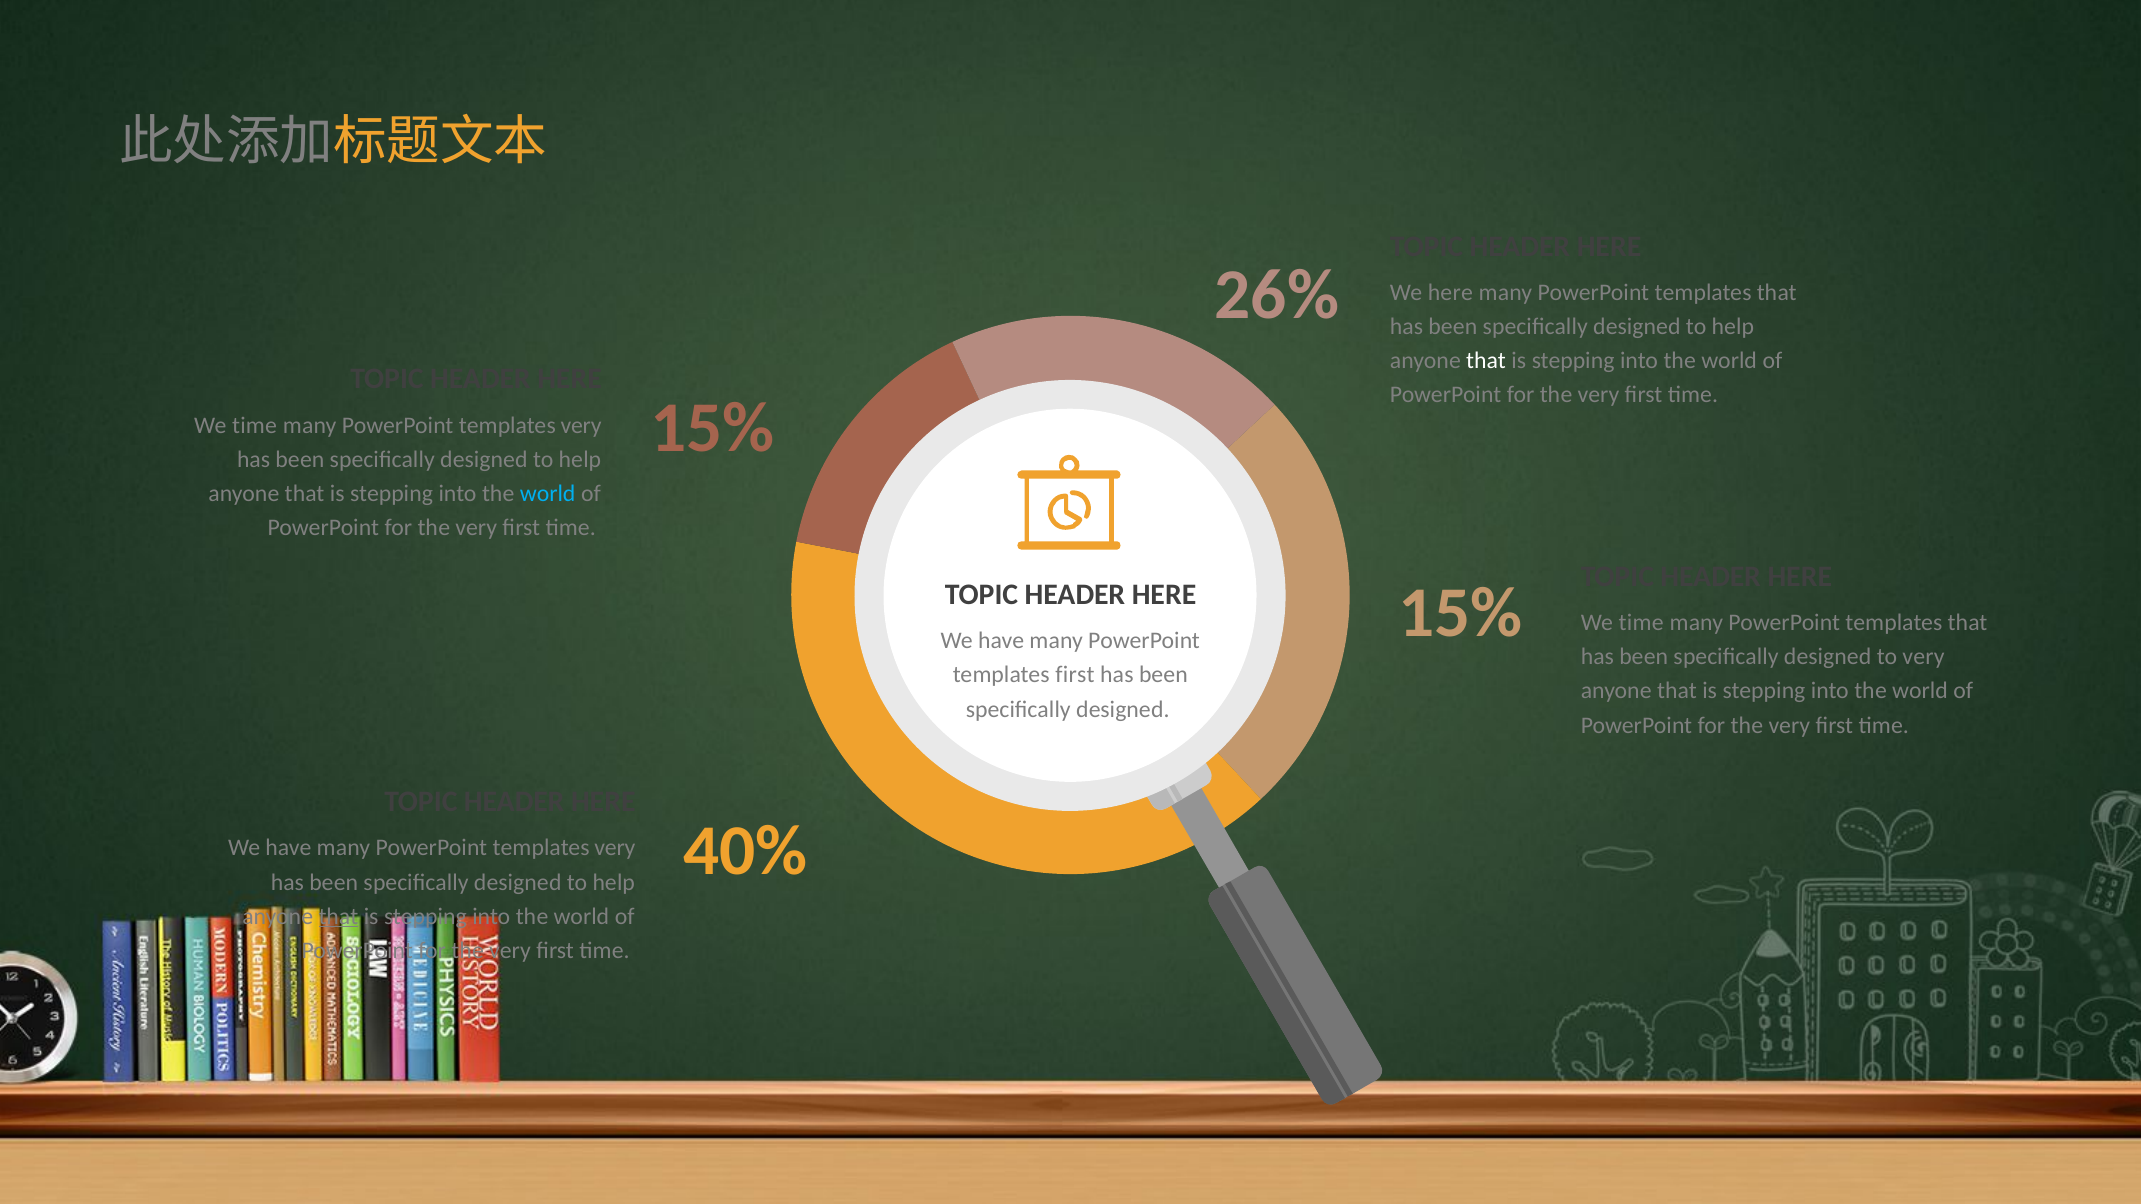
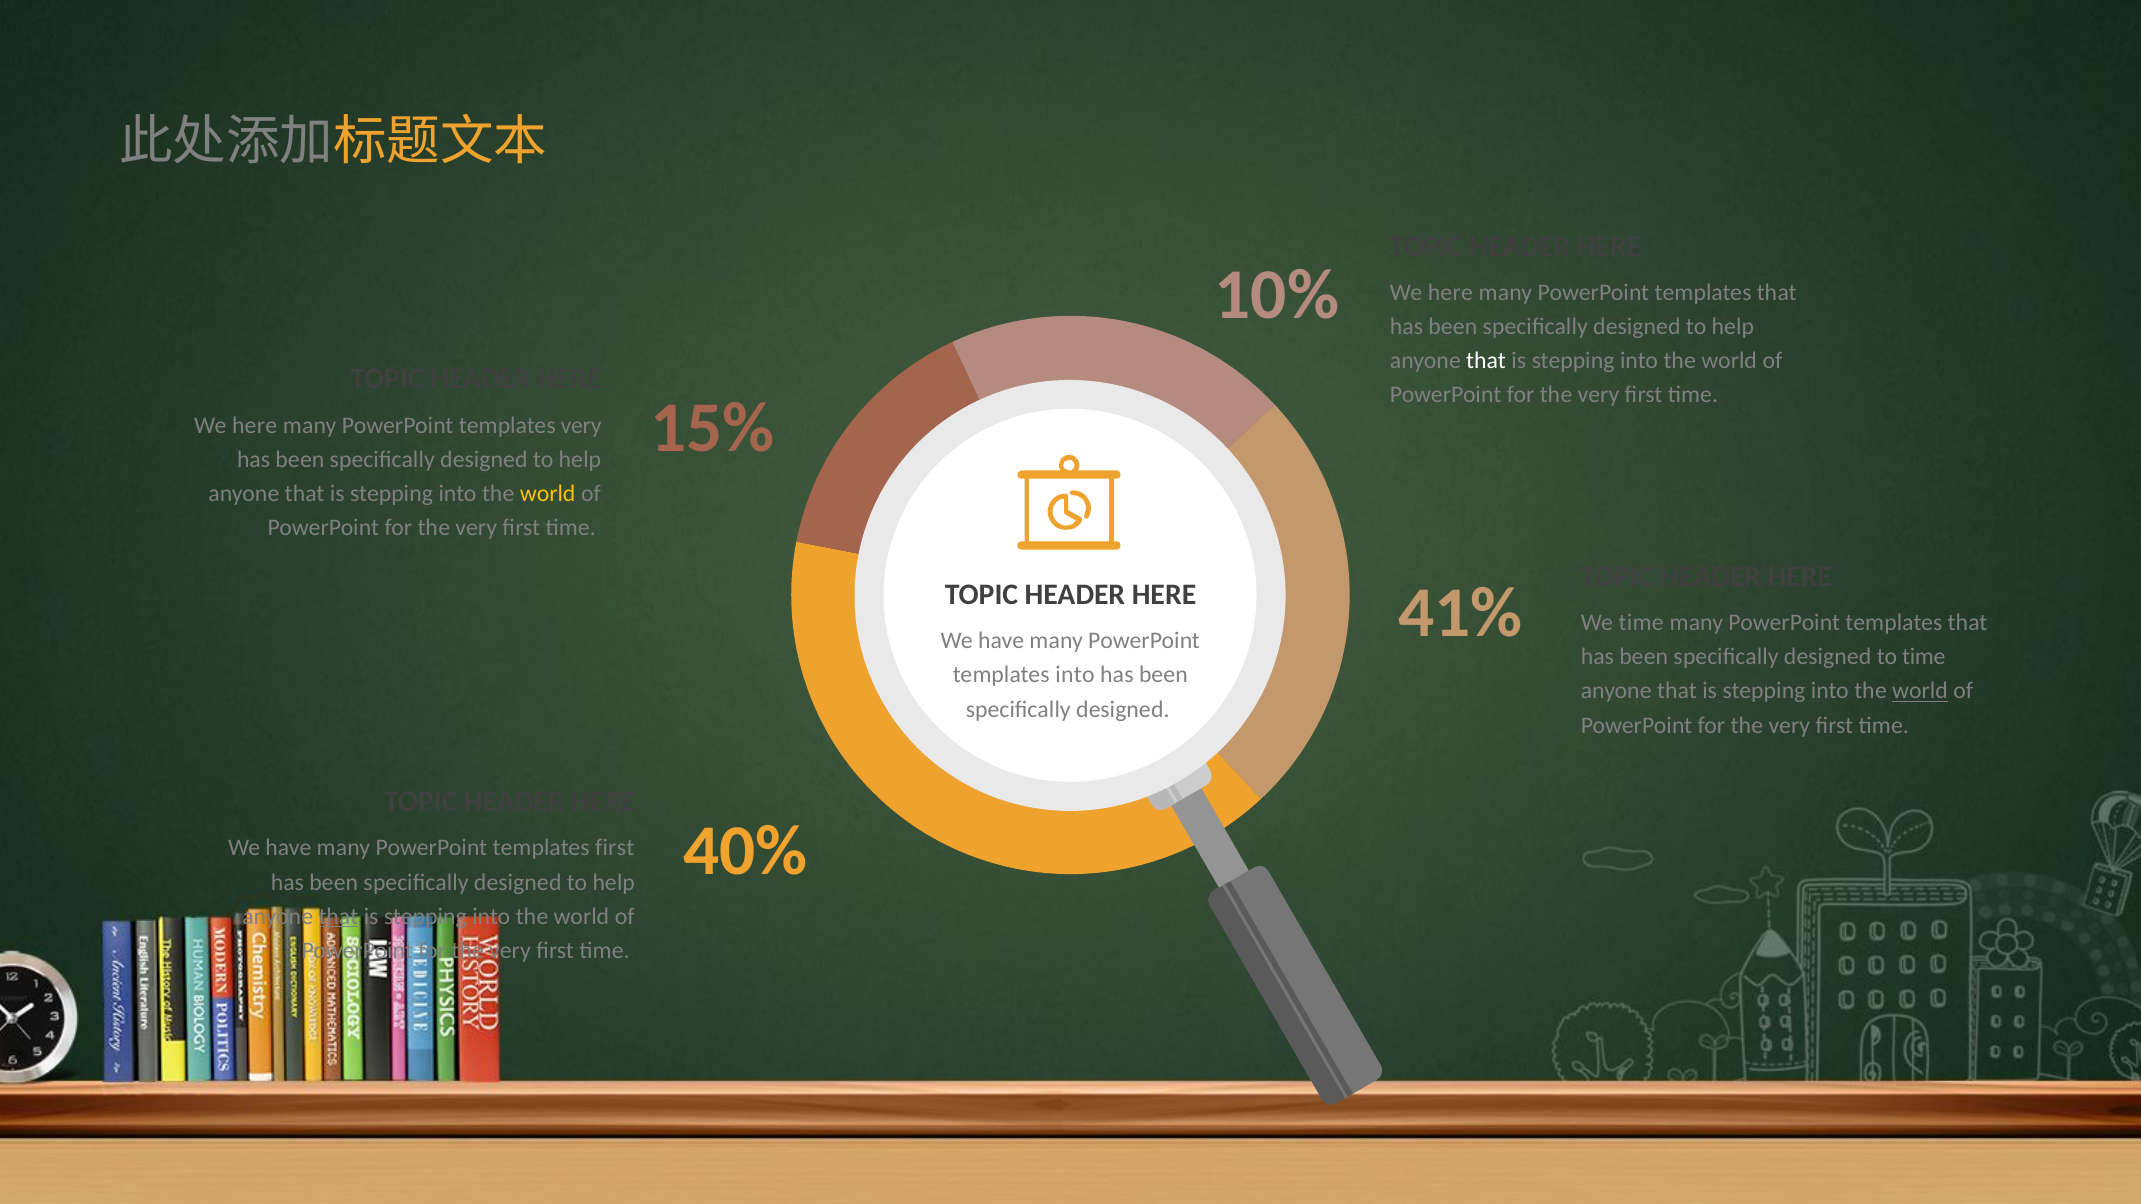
26%: 26% -> 10% (1277, 295)
time: time -> here (255, 425)
world colour: light blue -> yellow (548, 494)
15%: 15% -> 41% (1460, 613)
to very: very -> time (1924, 657)
templates first: first -> into (1075, 675)
world underline: none -> present (1920, 691)
very: very -> first (615, 848)
